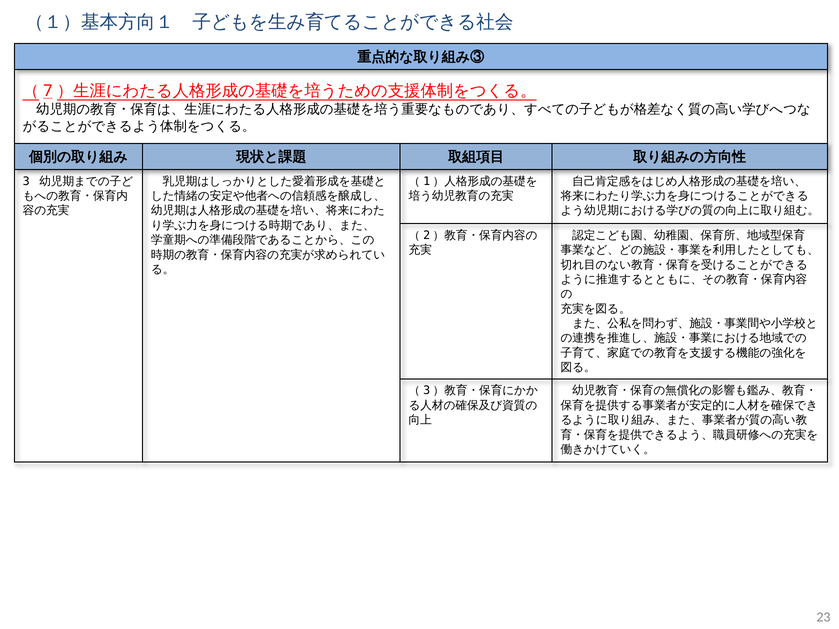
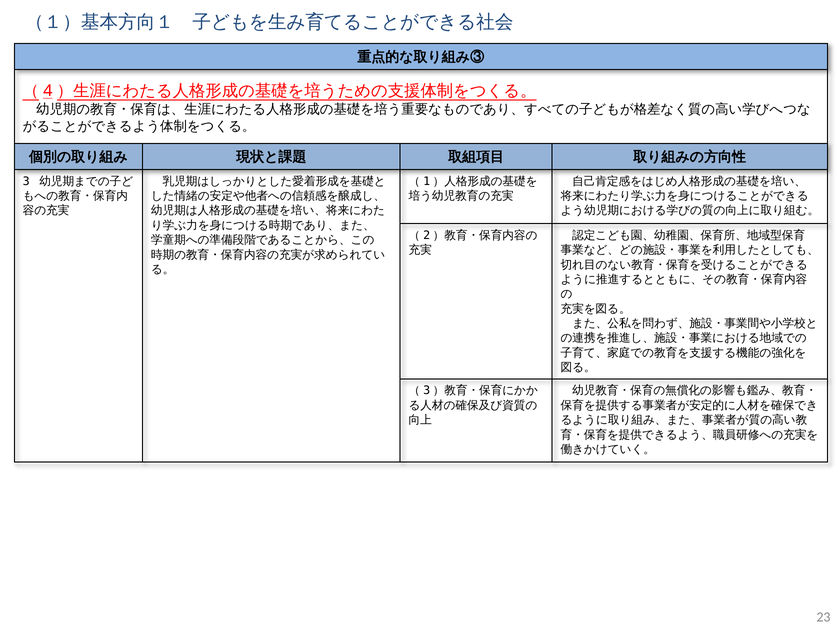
7: 7 -> 4 (48, 91)
